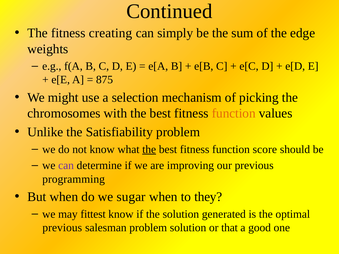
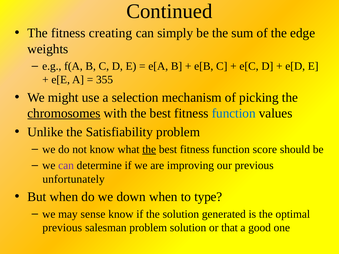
875: 875 -> 355 (105, 80)
chromosomes underline: none -> present (64, 113)
function colour: orange -> blue (234, 113)
programming: programming -> unfortunately (74, 179)
sugar: sugar -> down (131, 197)
they: they -> type (208, 197)
fittest: fittest -> sense (93, 214)
